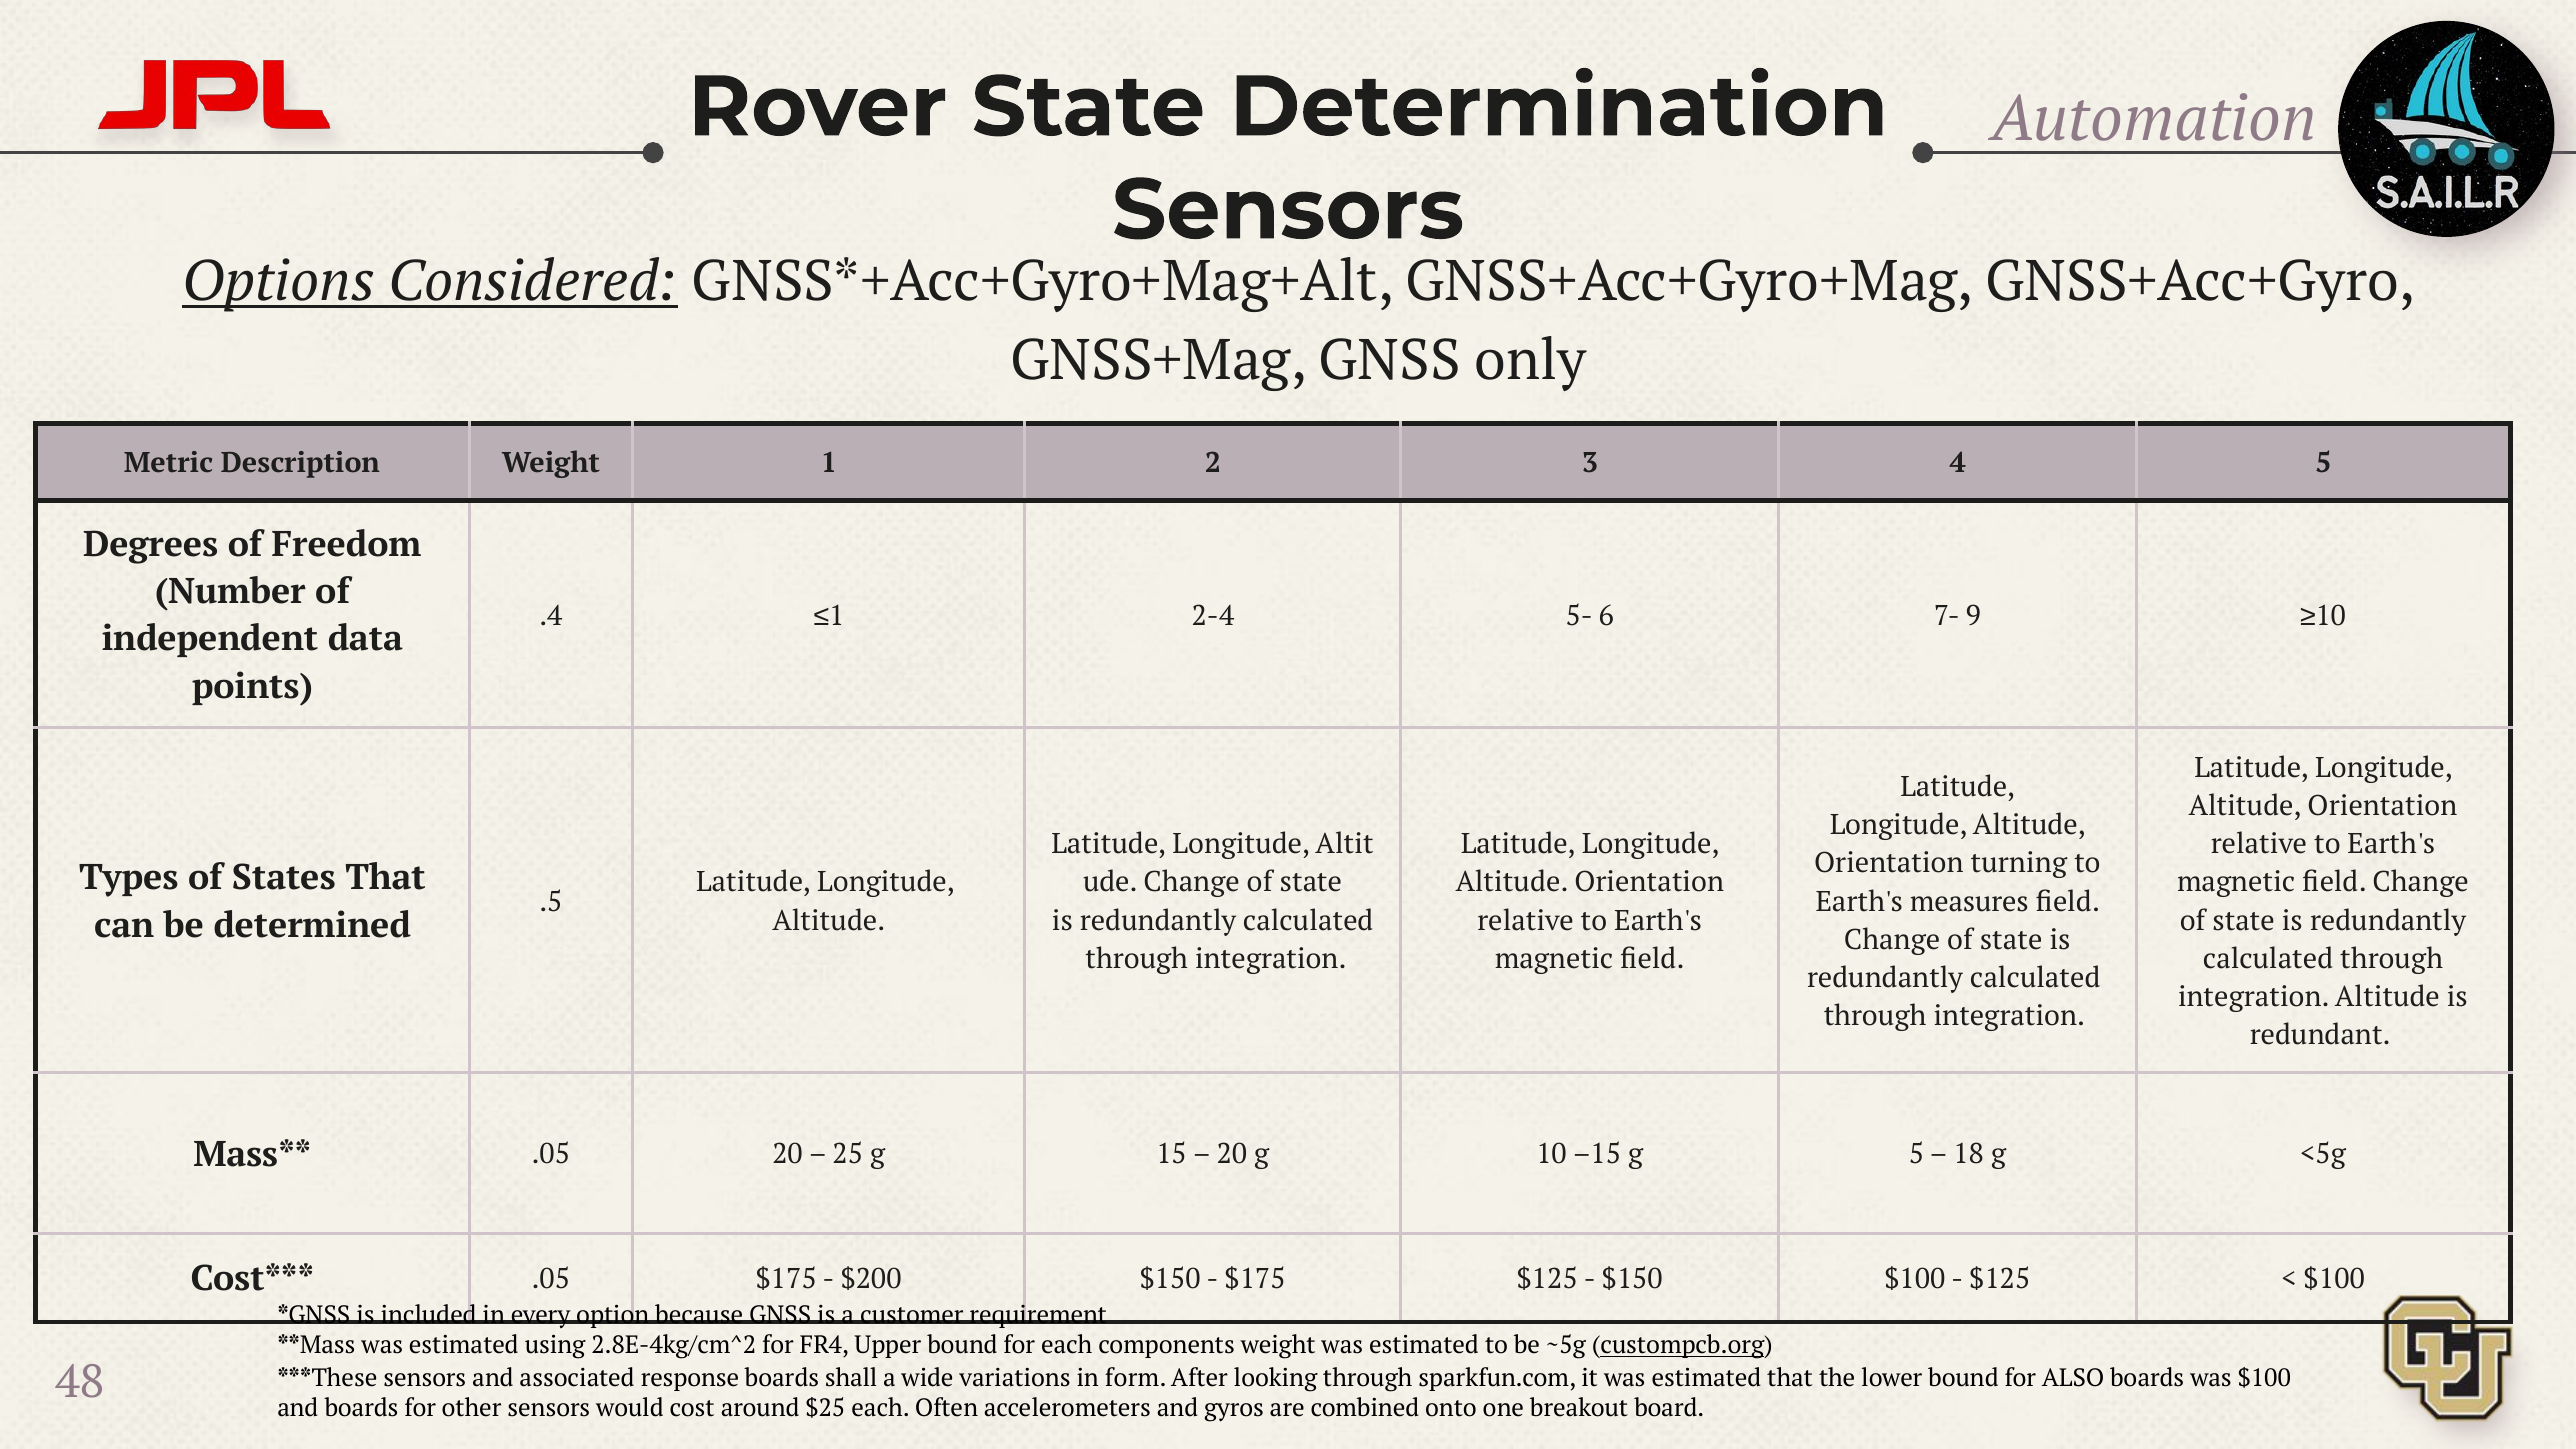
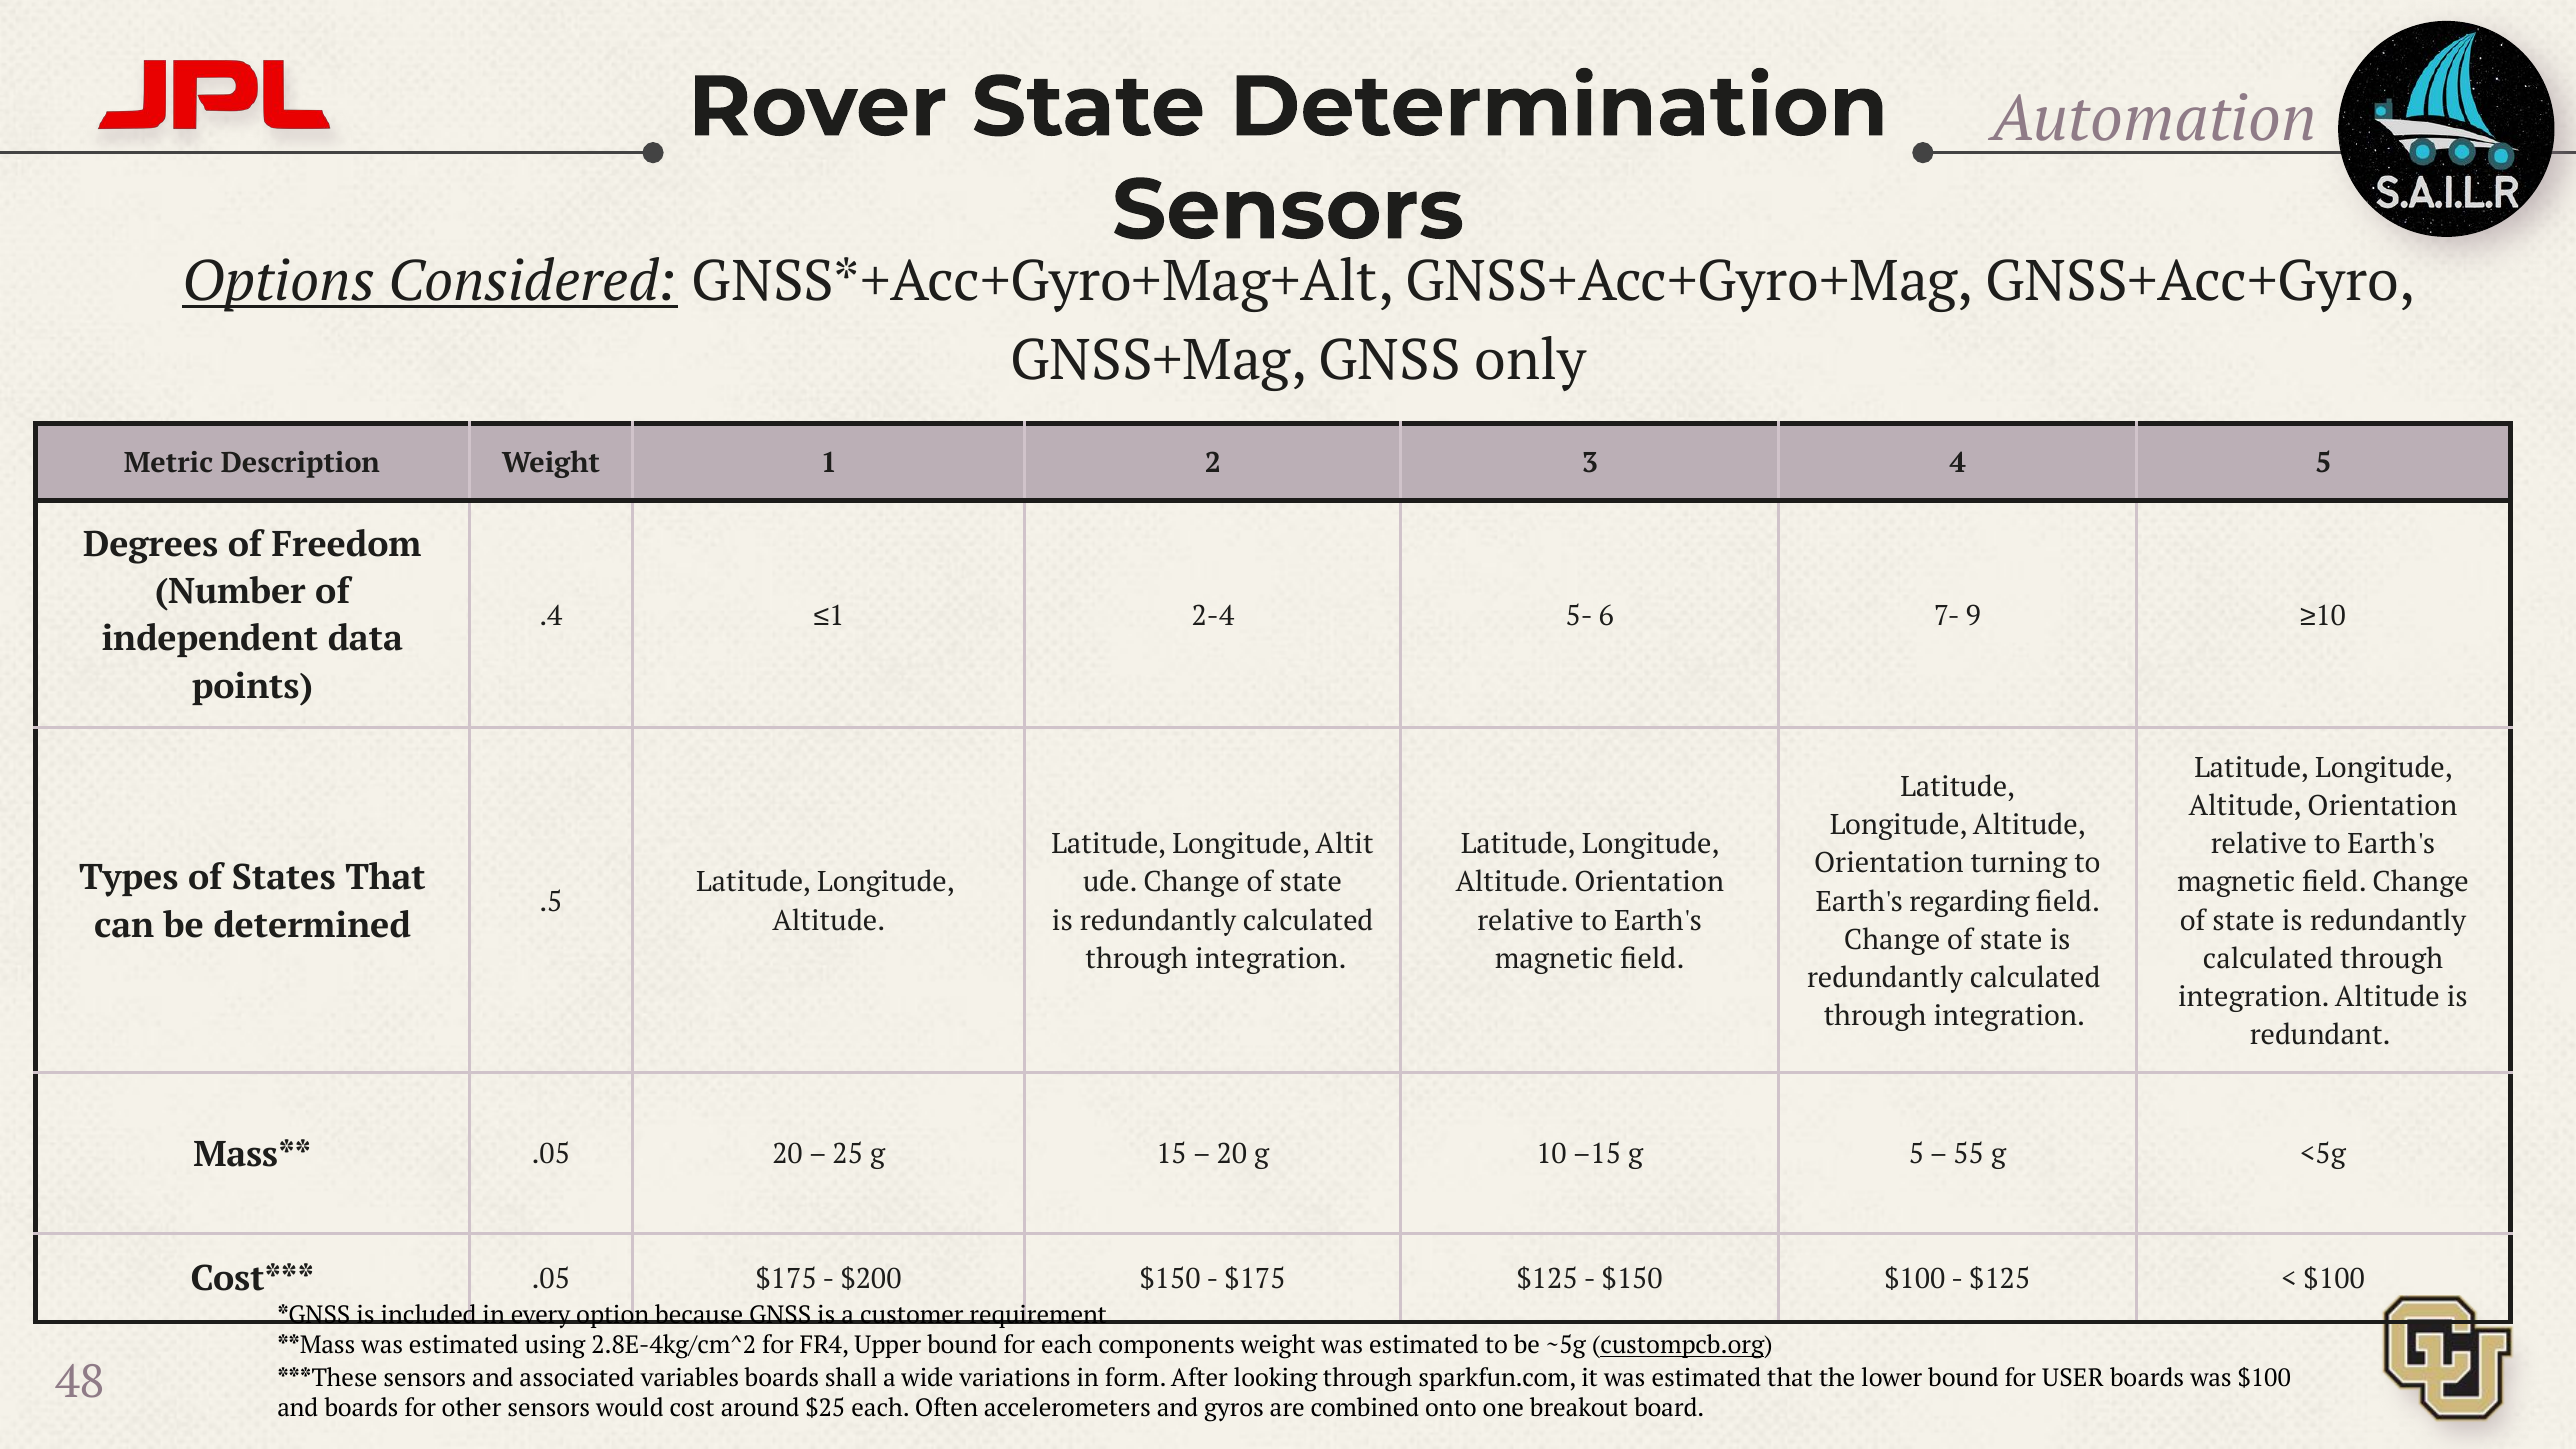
measures: measures -> regarding (1969, 902)
18: 18 -> 55 (1969, 1154)
response: response -> variables (690, 1378)
ALSO: ALSO -> USER (2073, 1378)
